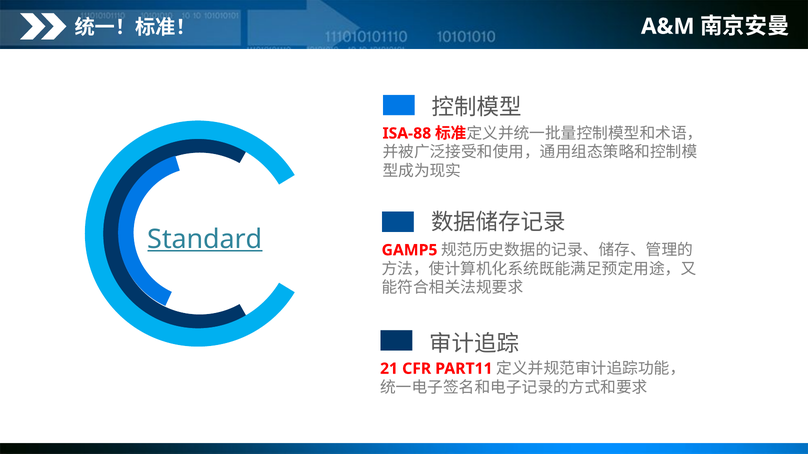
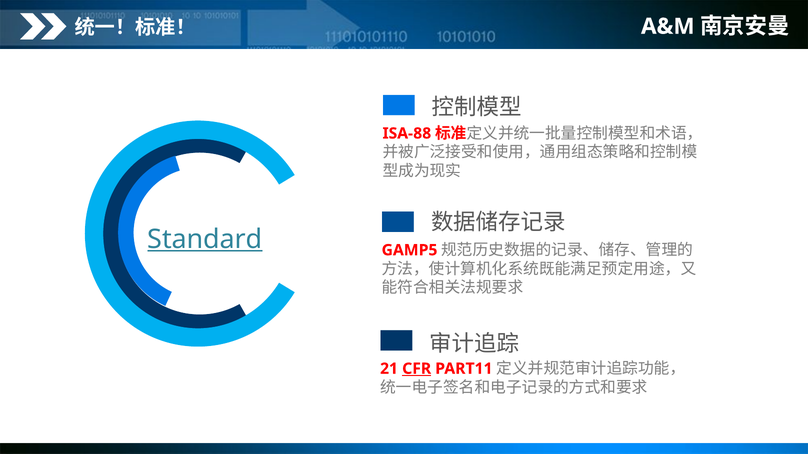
CFR underline: none -> present (417, 369)
